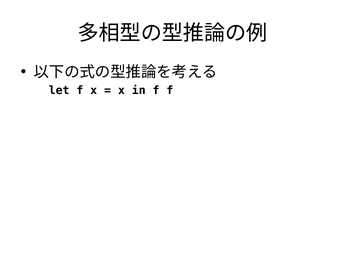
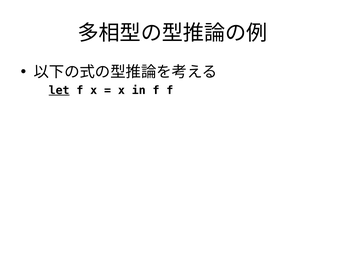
let underline: none -> present (59, 91)
